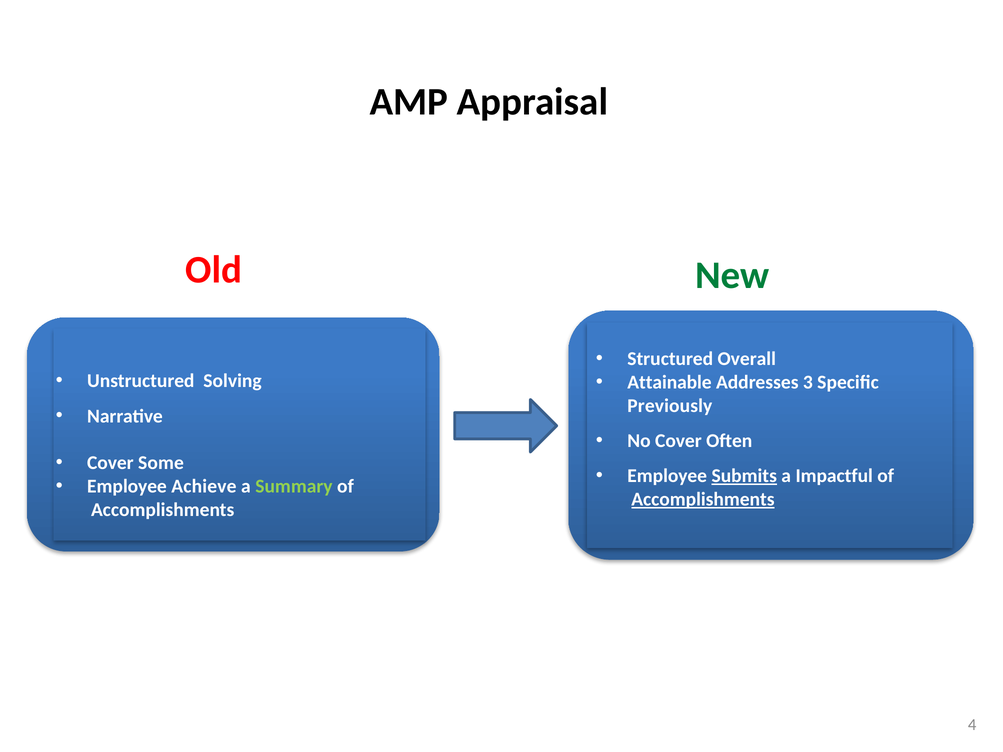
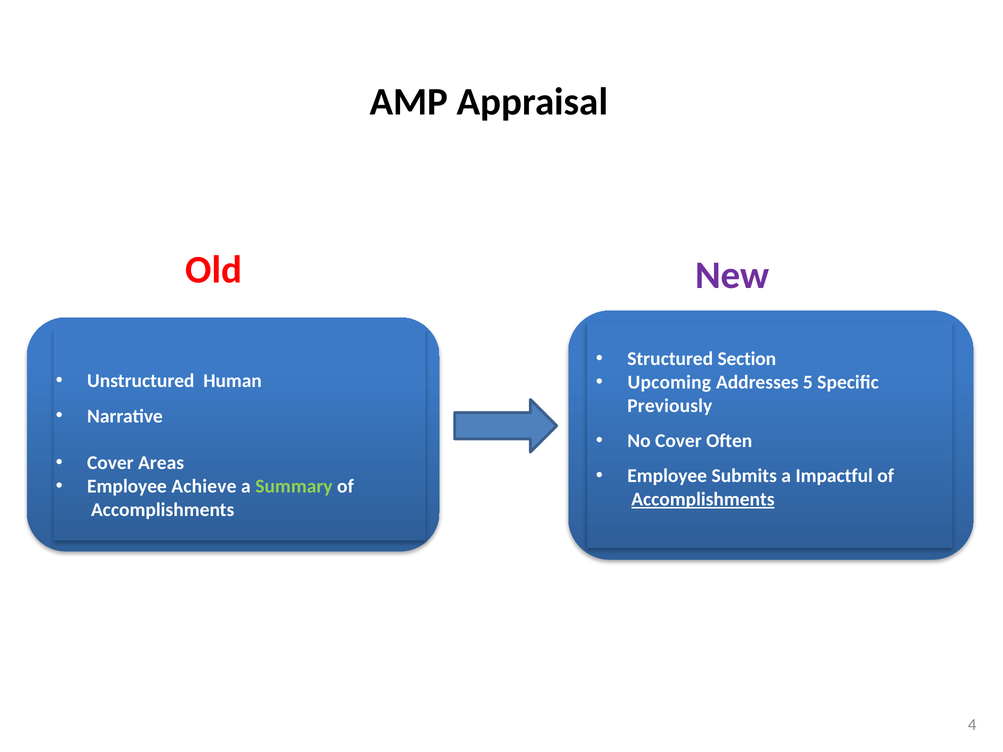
New colour: green -> purple (732, 276)
Overall: Overall -> Section (747, 359)
Solving: Solving -> Human (233, 381)
Attainable: Attainable -> Upcoming (669, 382)
3: 3 -> 5 (808, 382)
Some: Some -> Areas (161, 463)
Submits underline: present -> none (744, 476)
